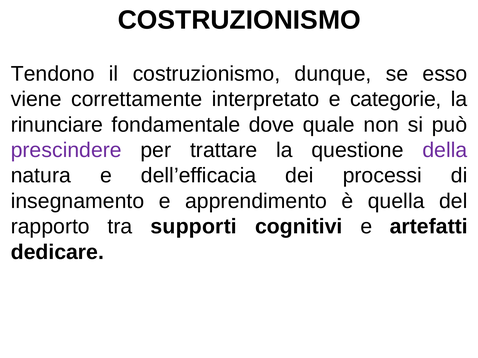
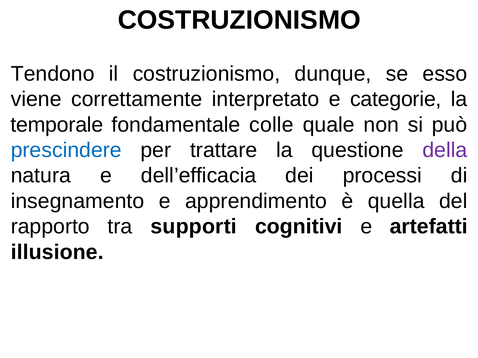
rinunciare: rinunciare -> temporale (57, 125)
dove: dove -> colle (271, 125)
prescindere colour: purple -> blue (66, 150)
dedicare: dedicare -> illusione (57, 252)
